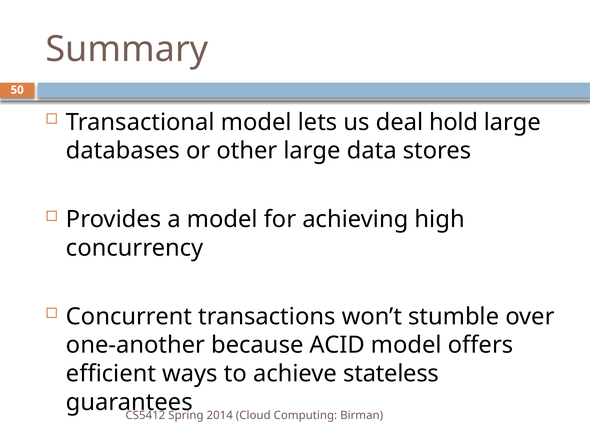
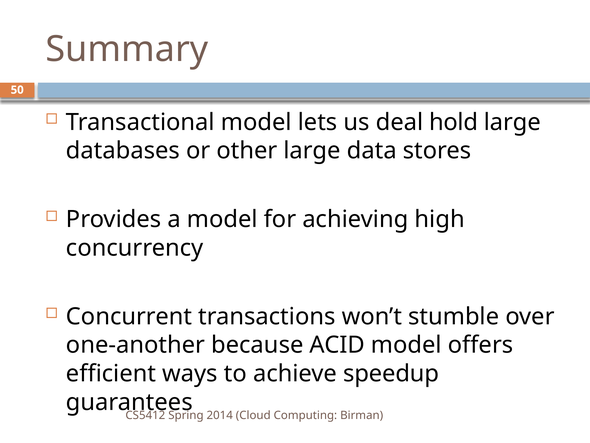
stateless: stateless -> speedup (391, 373)
